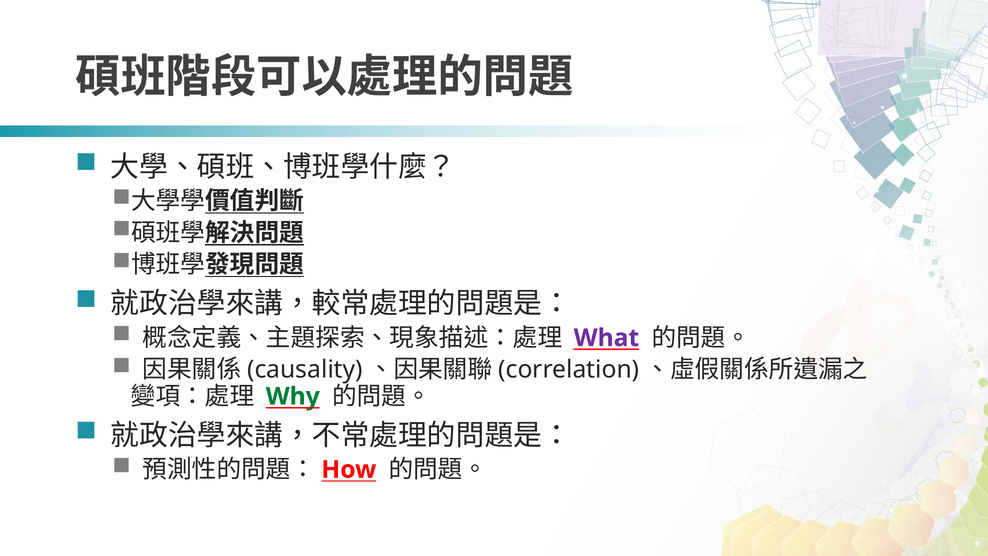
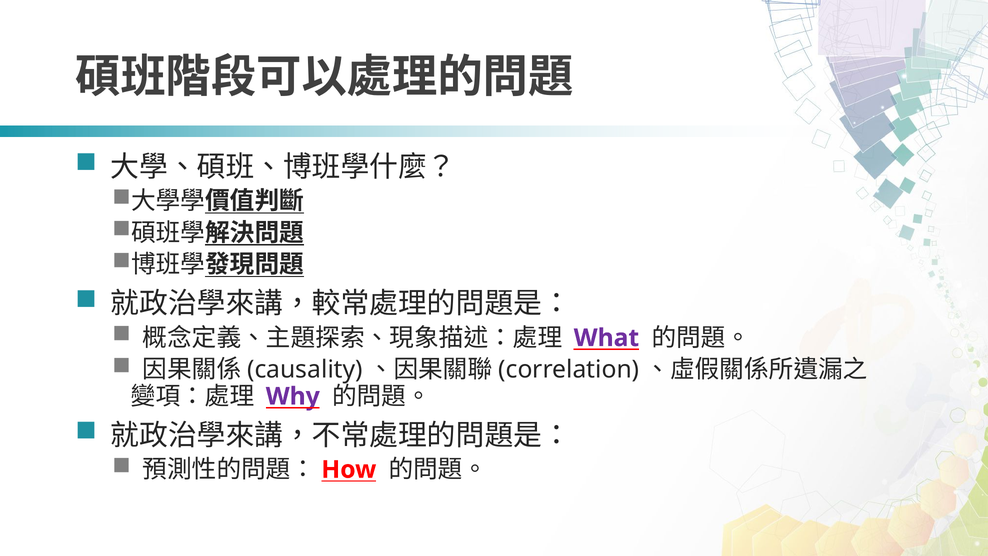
Why colour: green -> purple (293, 396)
